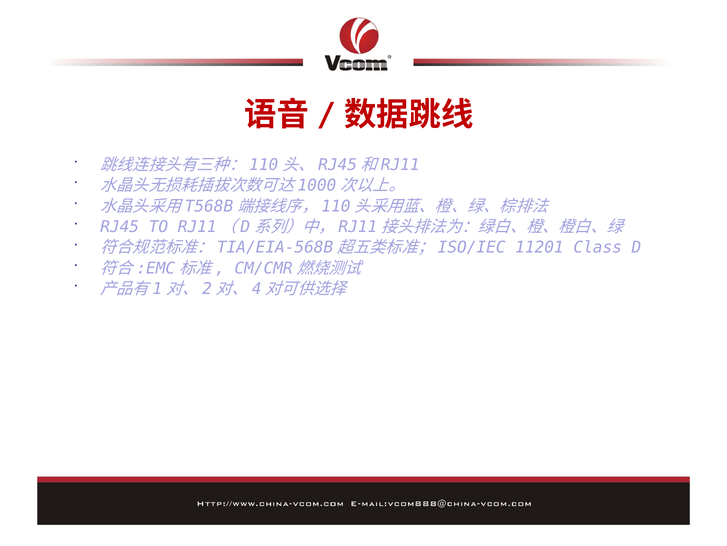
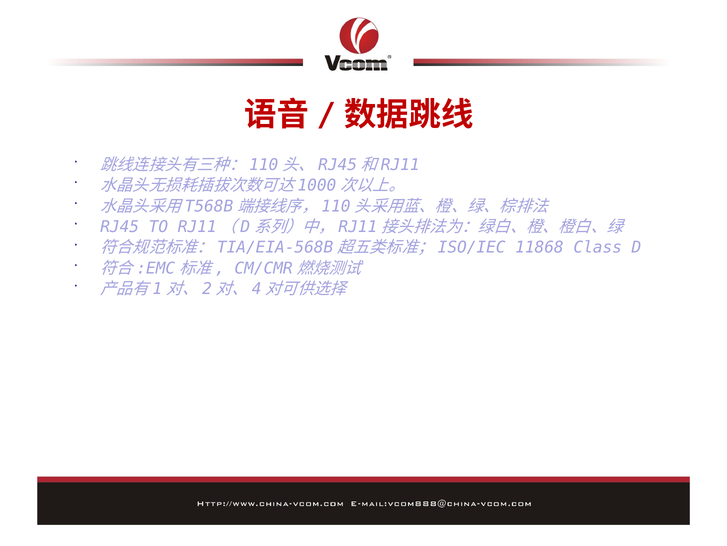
11201: 11201 -> 11868 (539, 247)
